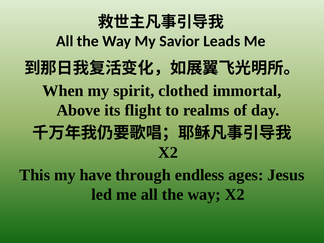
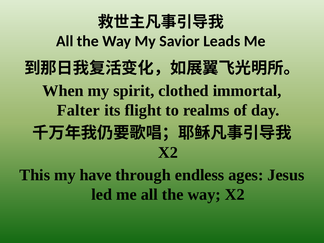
Above: Above -> Falter (78, 110)
